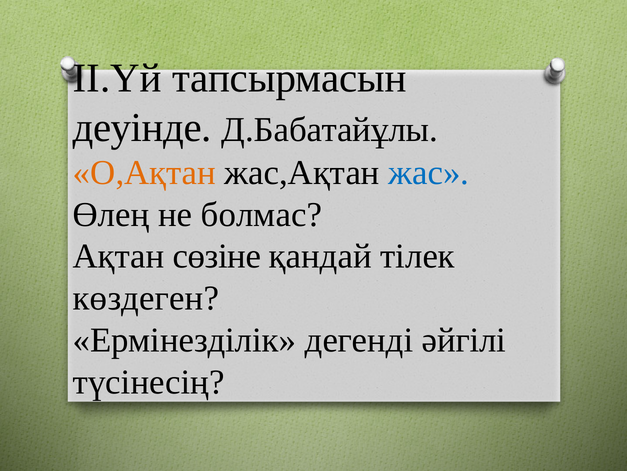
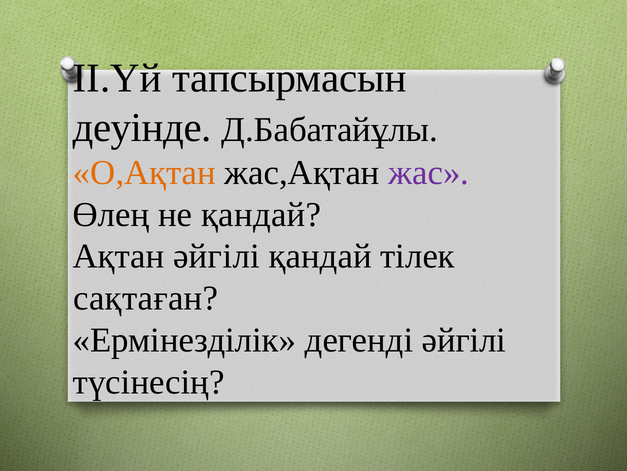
жас colour: blue -> purple (429, 172)
не болмас: болмас -> қандай (261, 214)
Ақтан сөзіне: сөзіне -> әйгілі (217, 256)
көздеген: көздеген -> сақтаған (146, 298)
